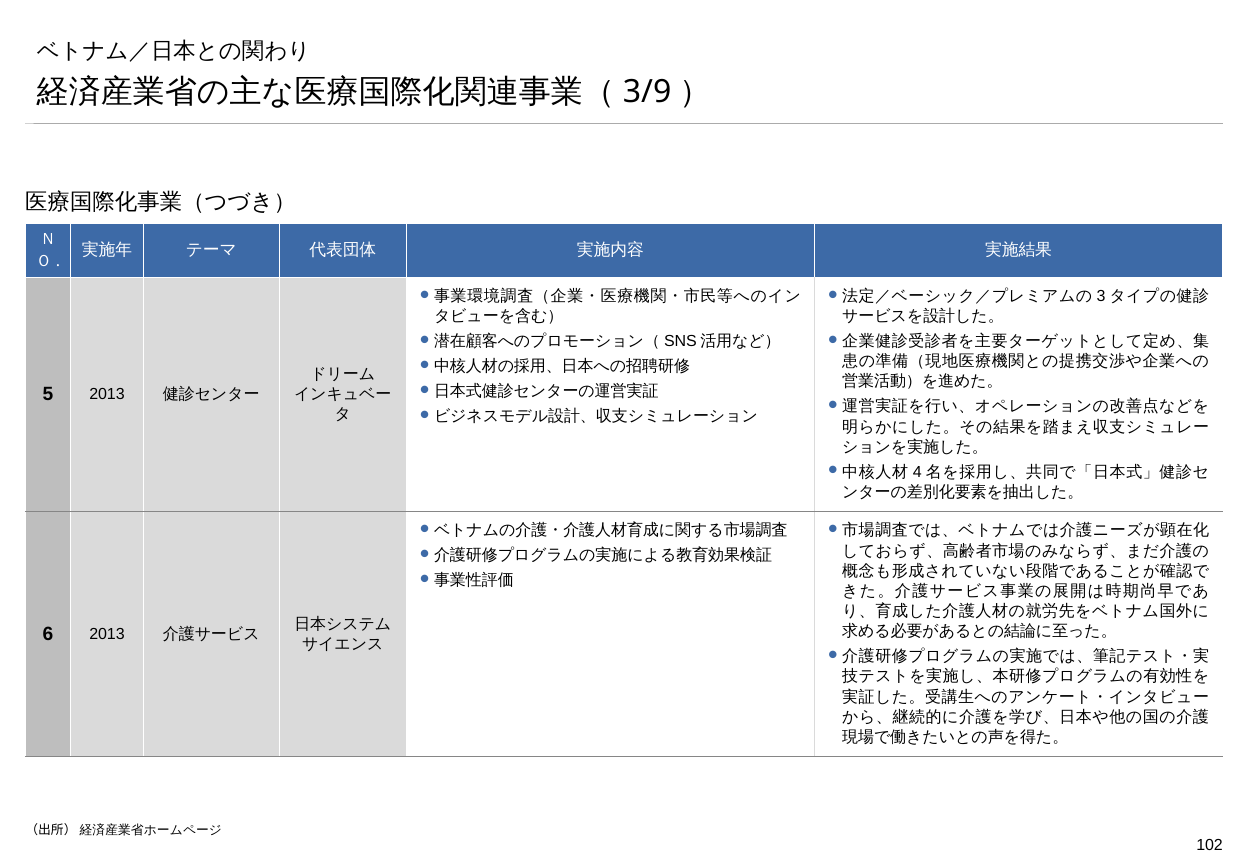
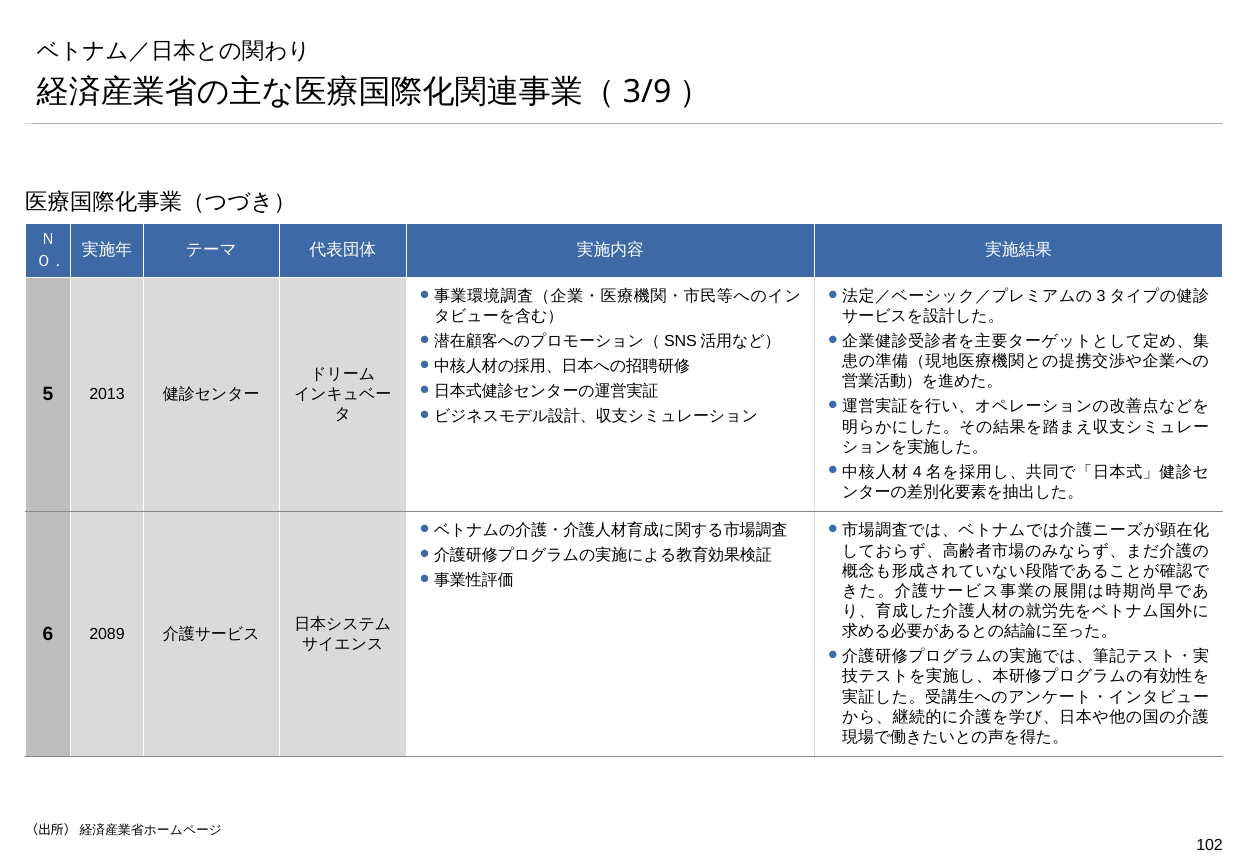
6 2013: 2013 -> 2089 (107, 634)
